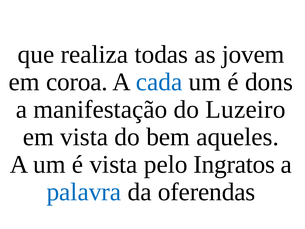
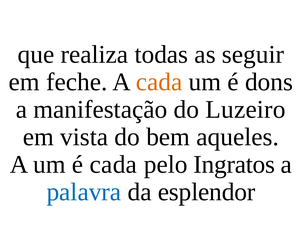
jovem: jovem -> seguir (253, 54)
coroa: coroa -> feche (77, 82)
cada colour: blue -> orange (159, 82)
é vista: vista -> cada (113, 164)
oferendas: oferendas -> esplendor (207, 192)
